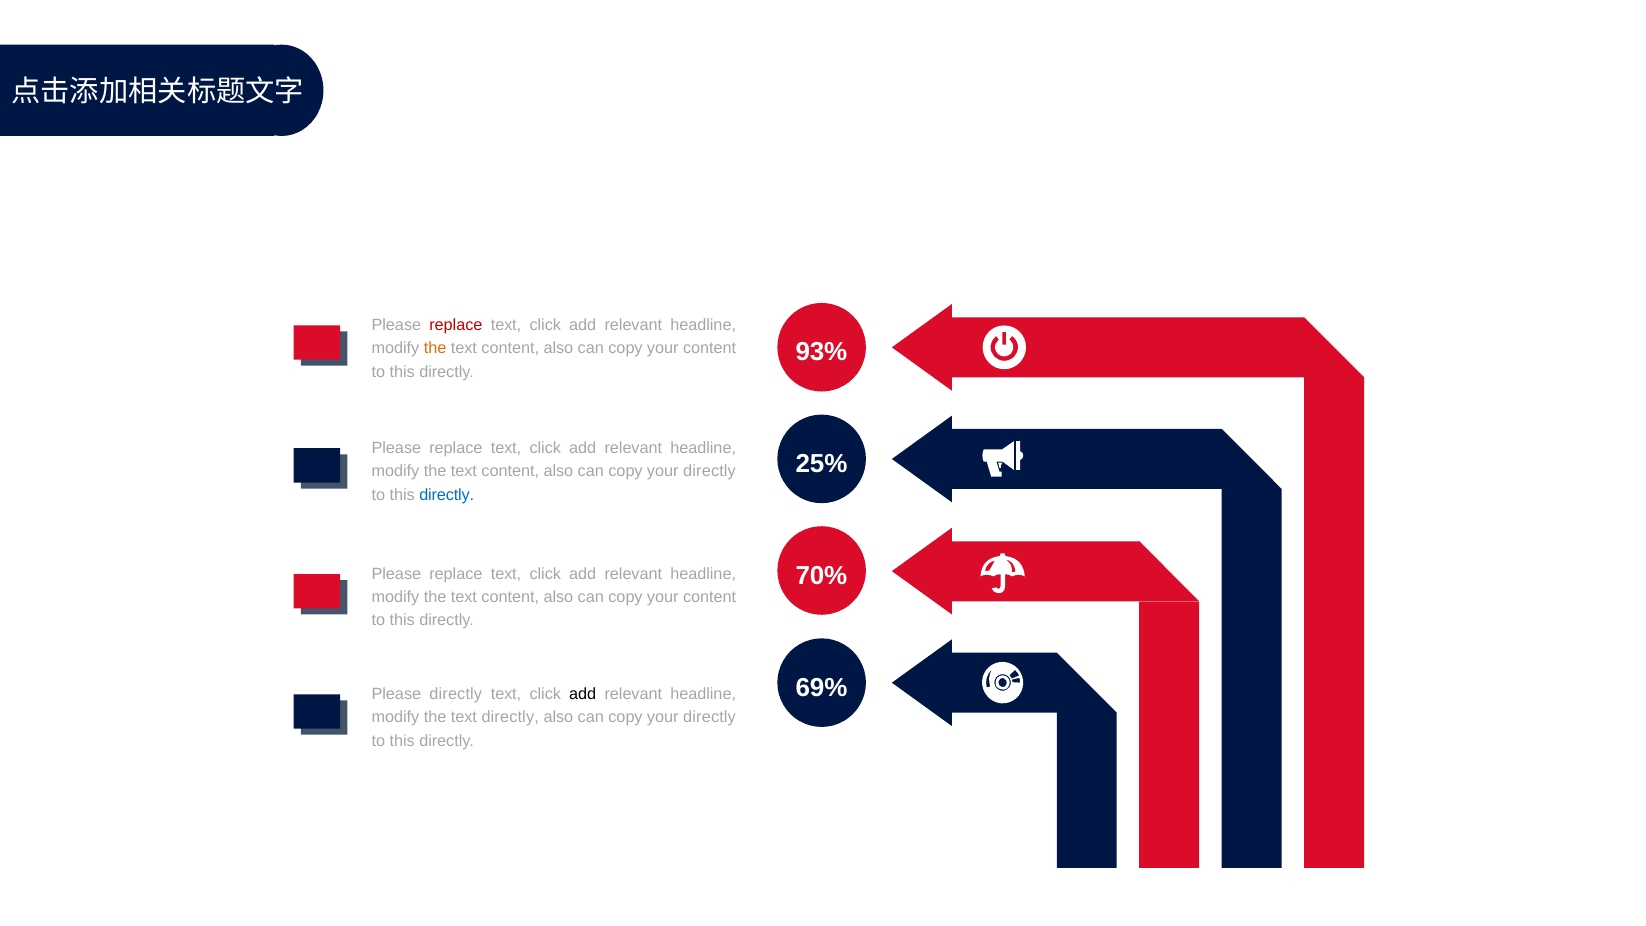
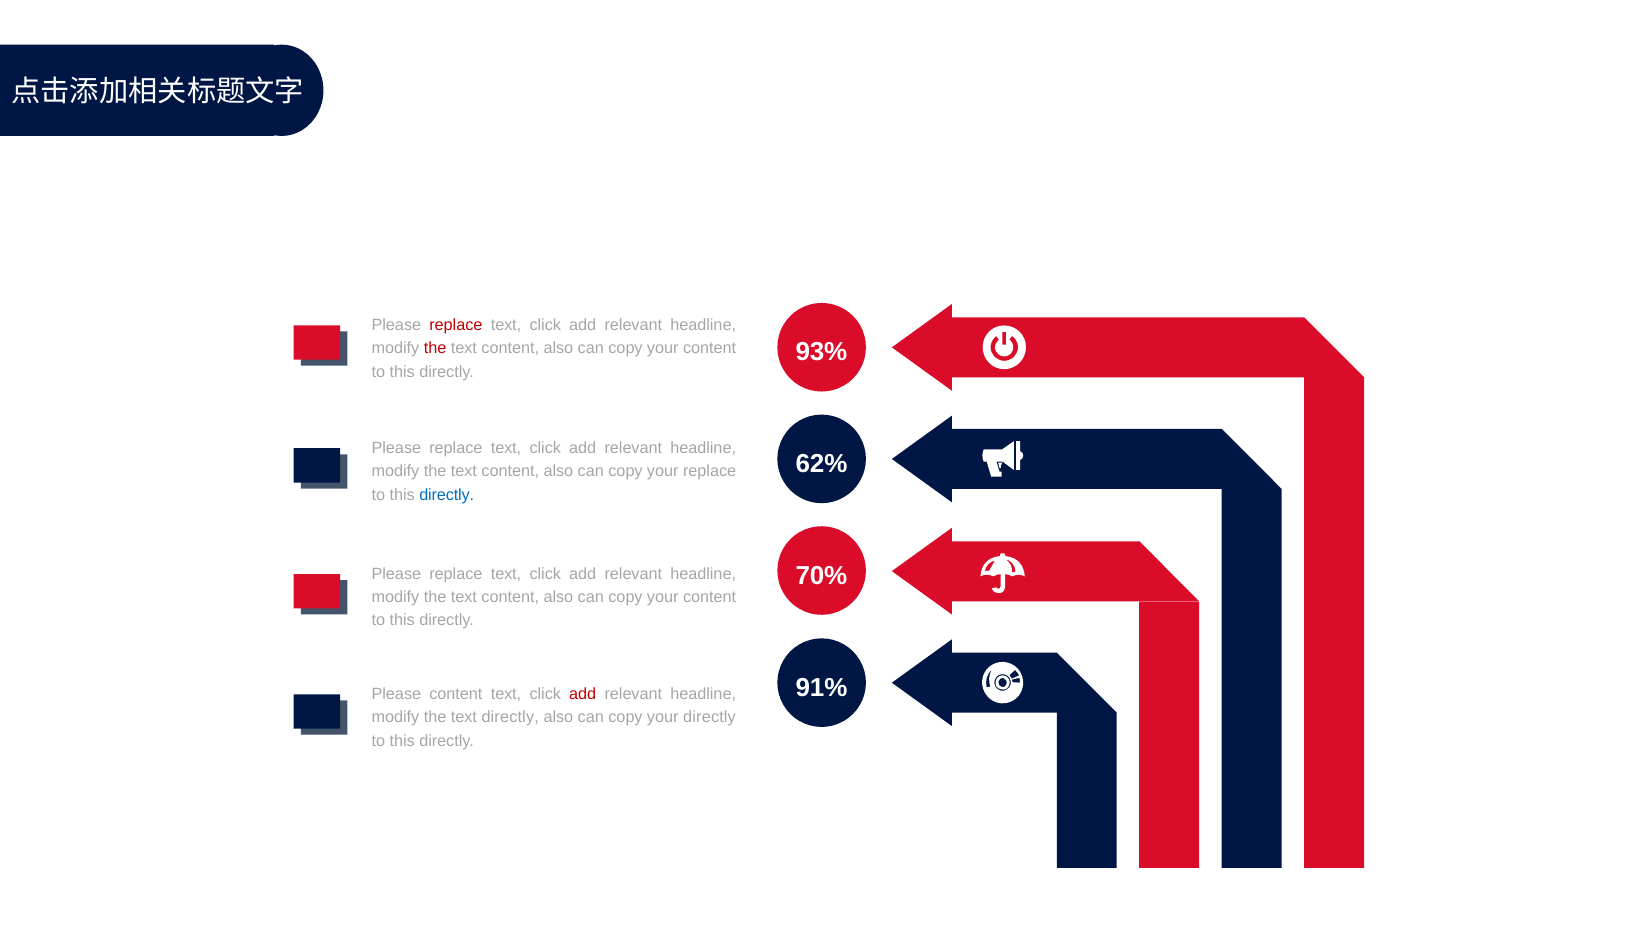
the colour: orange -> red (435, 349)
25%: 25% -> 62% (821, 464)
directly: directly -> replace (710, 471)
69%: 69% -> 91% (821, 687)
Please directly: directly -> content (456, 694)
add colour: black -> red (583, 694)
